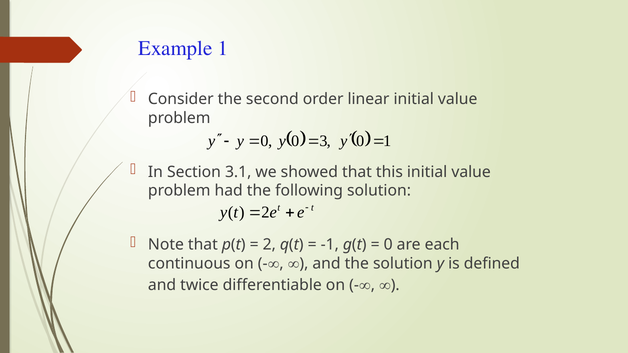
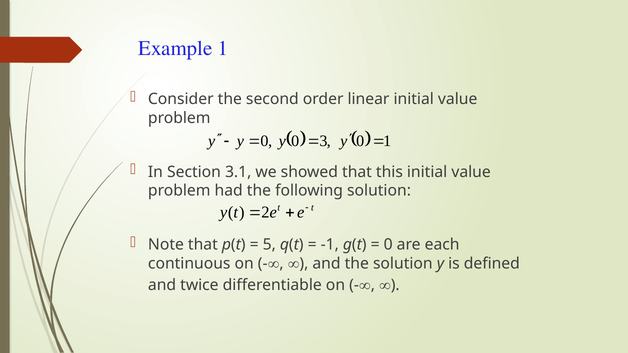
2: 2 -> 5 (269, 245)
